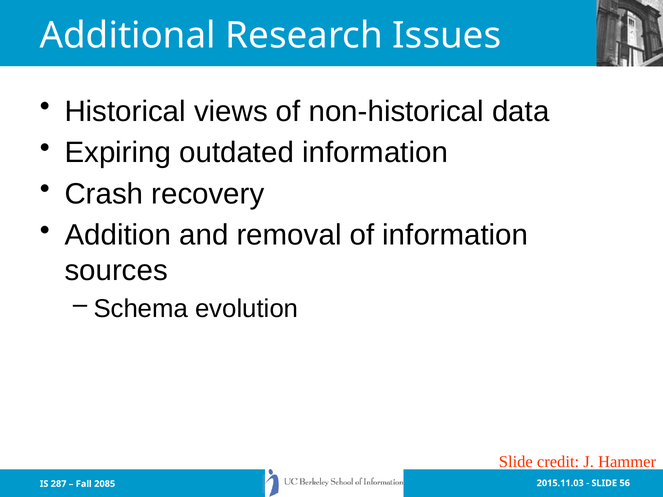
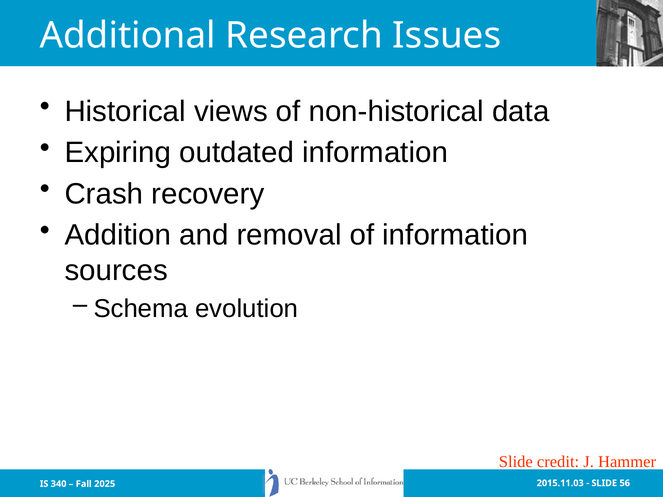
287: 287 -> 340 (59, 484)
2085: 2085 -> 2025 (105, 484)
